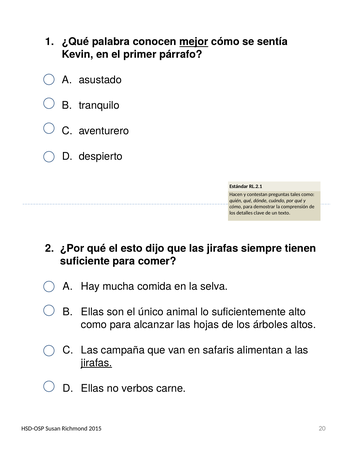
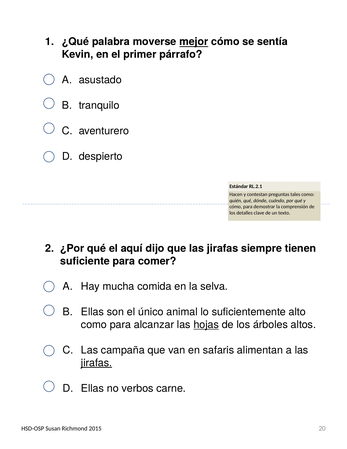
conocen: conocen -> moverse (155, 42)
esto: esto -> aquí (132, 248)
hojas underline: none -> present (206, 325)
